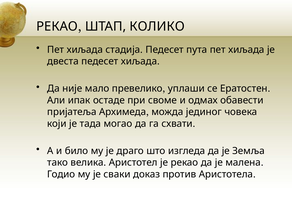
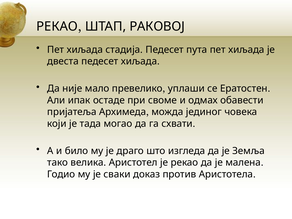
КОЛИКО: КОЛИКО -> РАКОВОЈ (157, 26)
